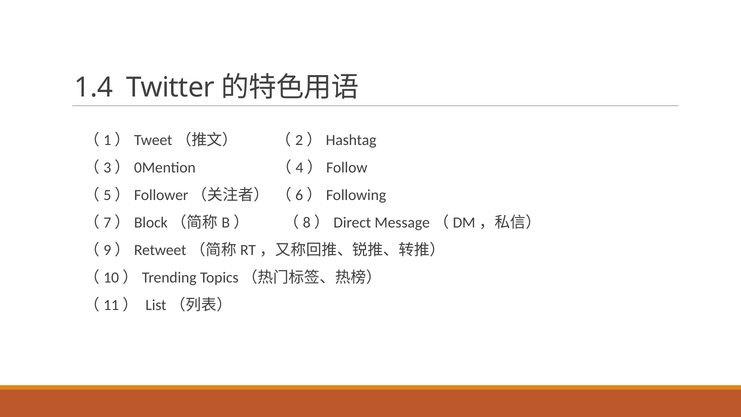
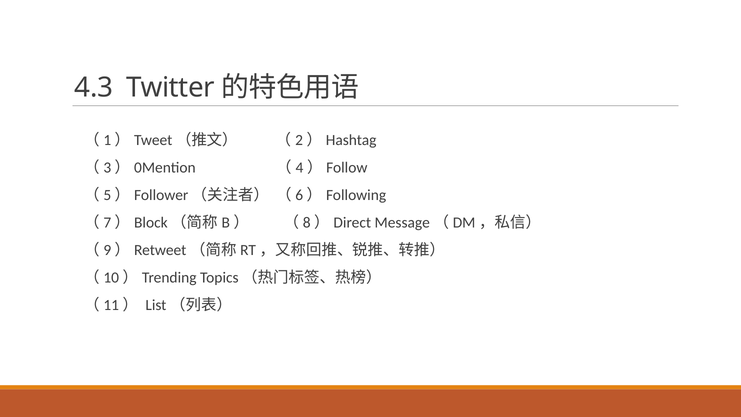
1.4: 1.4 -> 4.3 (94, 88)
